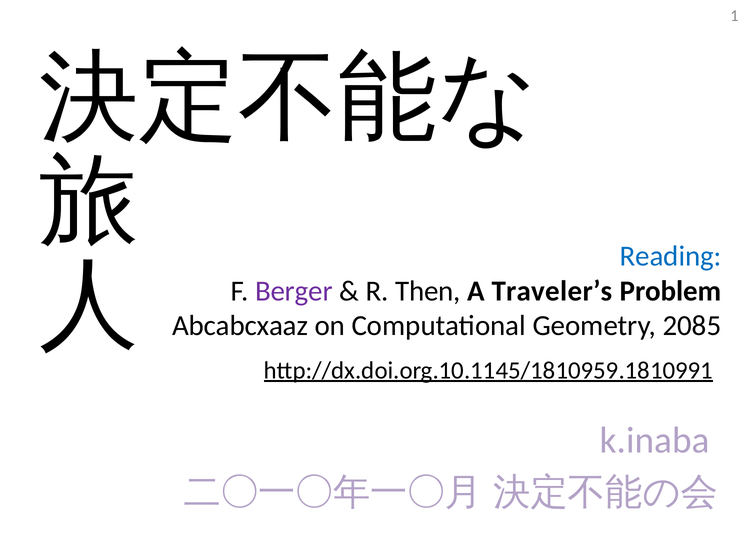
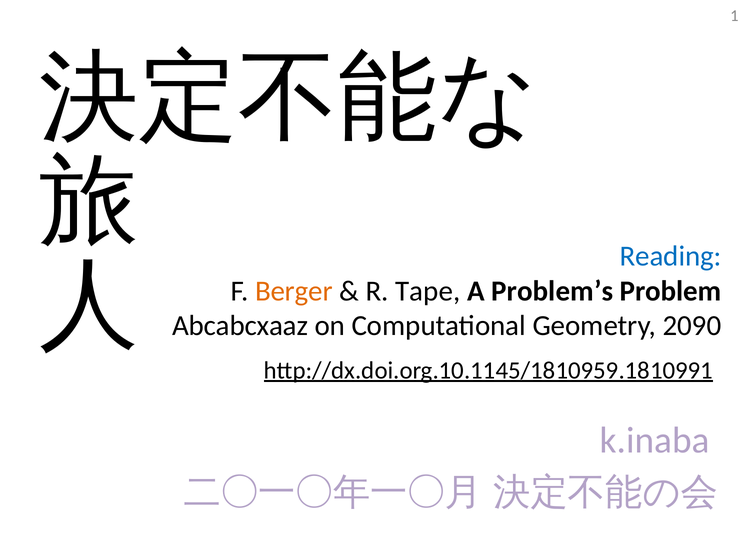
Berger colour: purple -> orange (294, 291)
Then: Then -> Tape (428, 291)
Traveler’s: Traveler’s -> Problem’s (552, 291)
2085: 2085 -> 2090 (692, 326)
